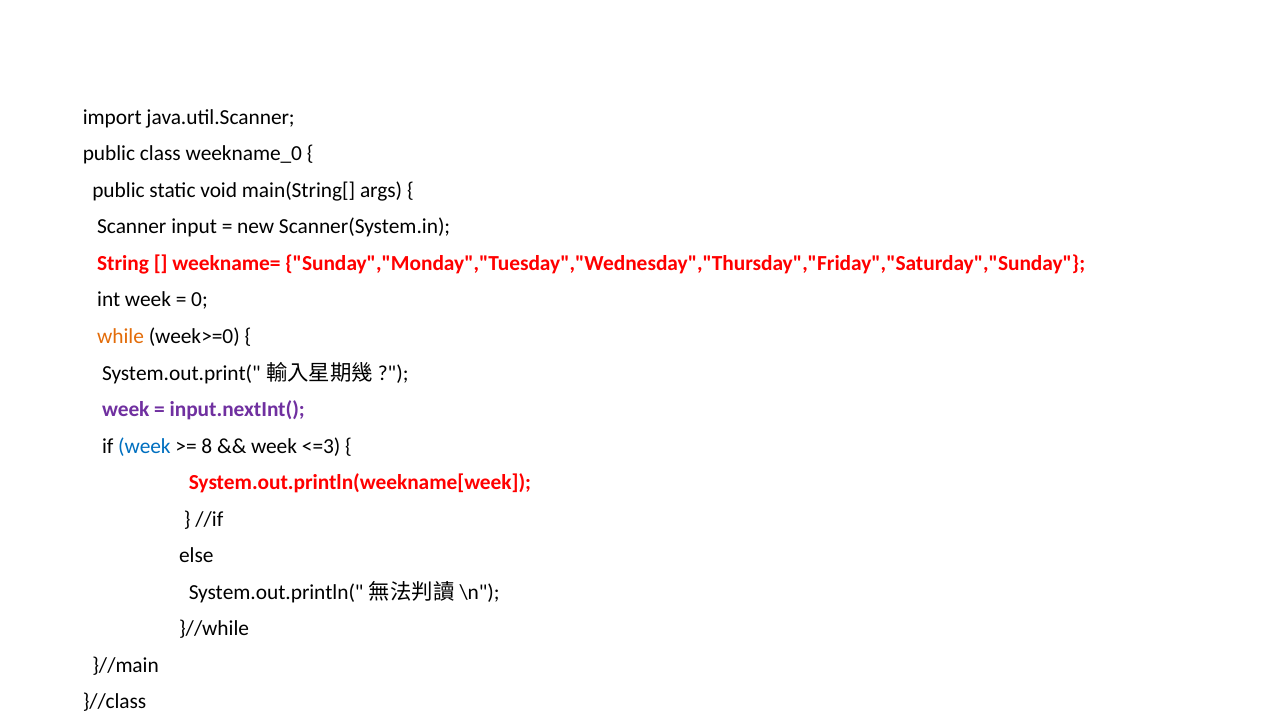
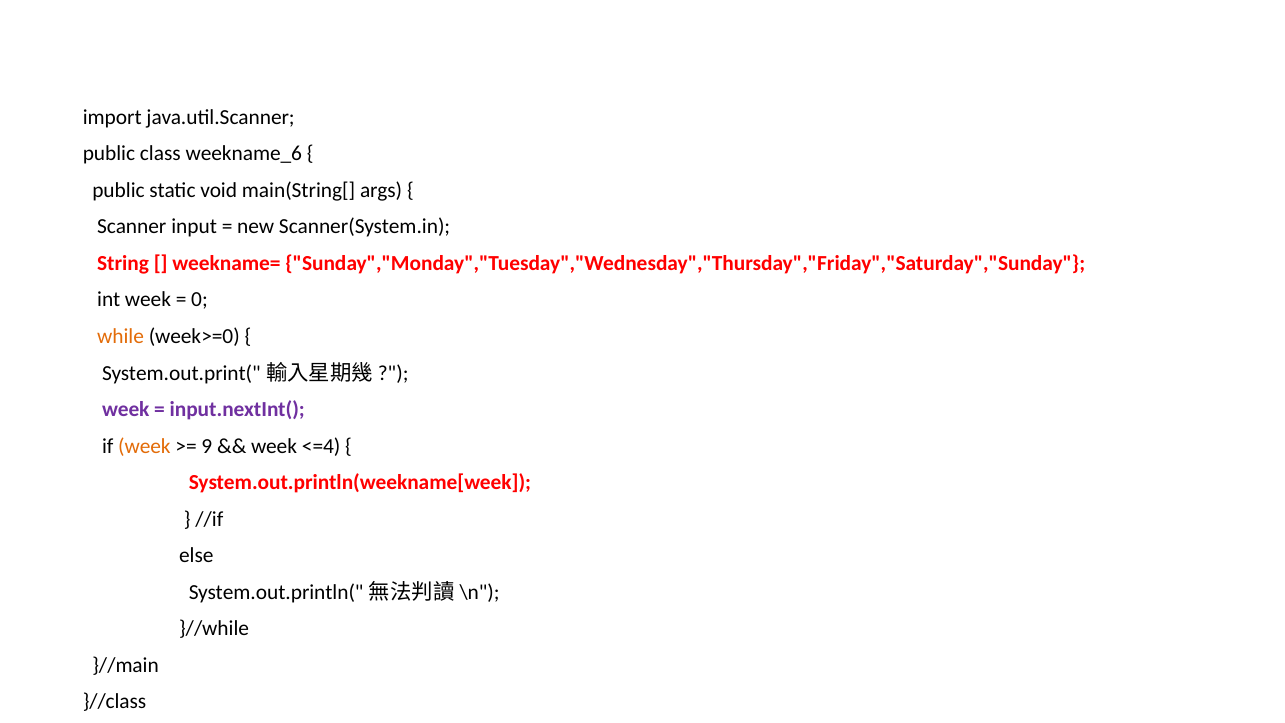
weekname_0: weekname_0 -> weekname_6 (244, 154)
week colour: blue -> orange (144, 446)
8: 8 -> 9 (207, 446)
<=3: <=3 -> <=4 (321, 446)
